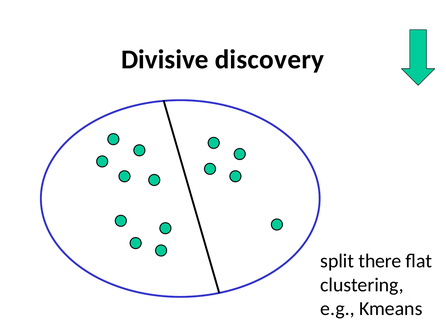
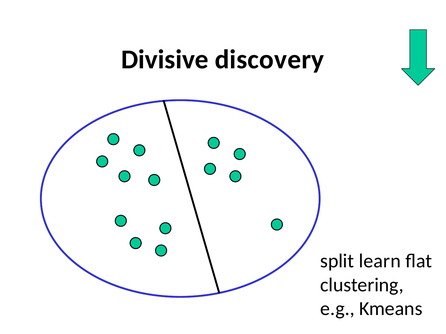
there: there -> learn (380, 261)
